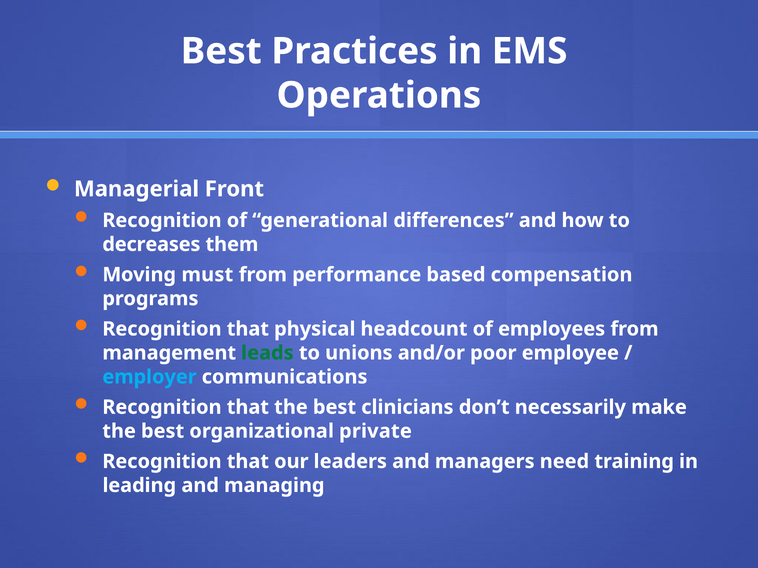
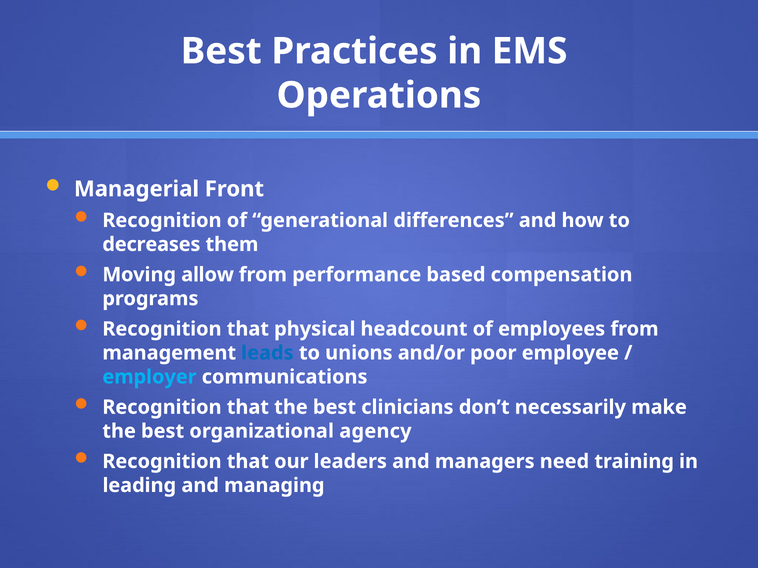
must: must -> allow (208, 275)
leads colour: green -> blue (267, 353)
private: private -> agency (375, 432)
